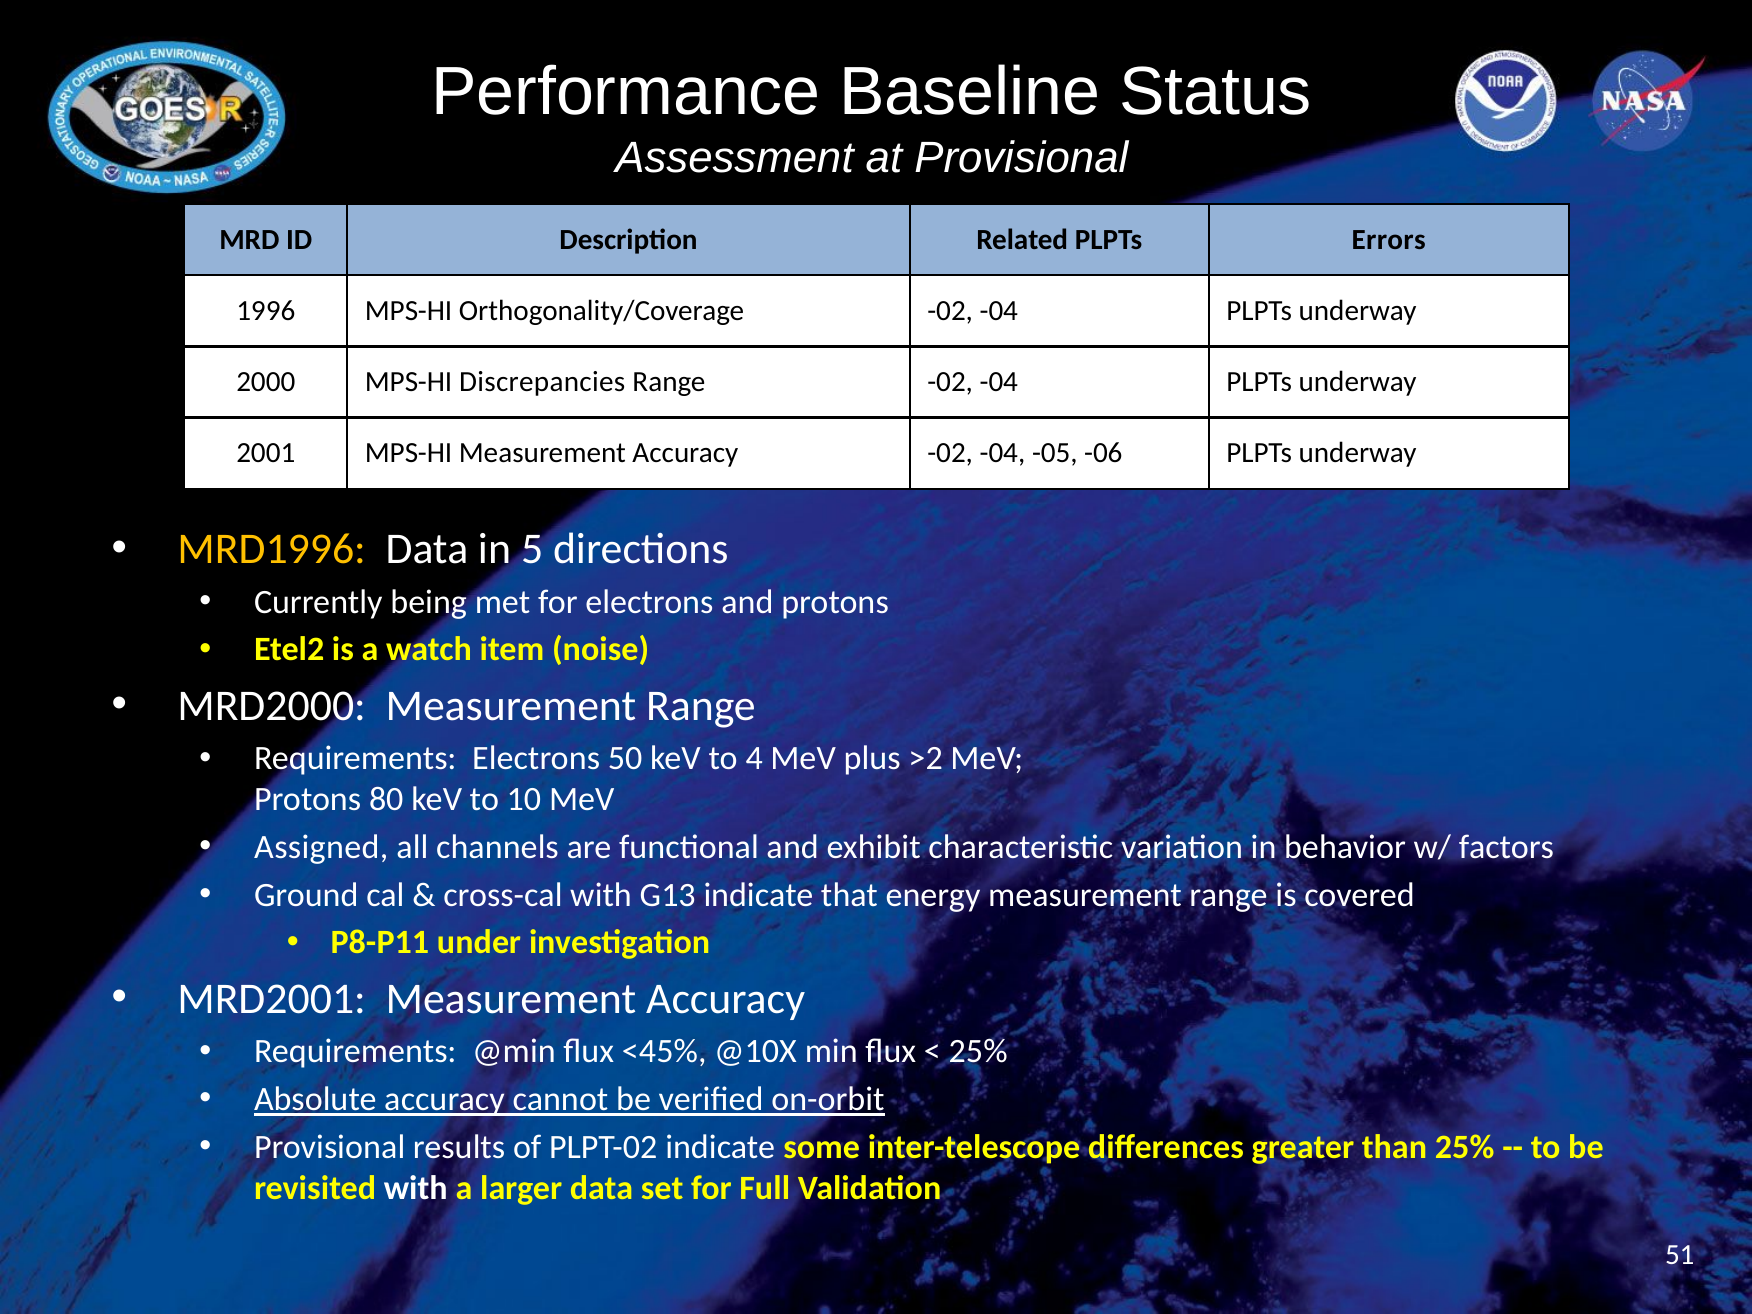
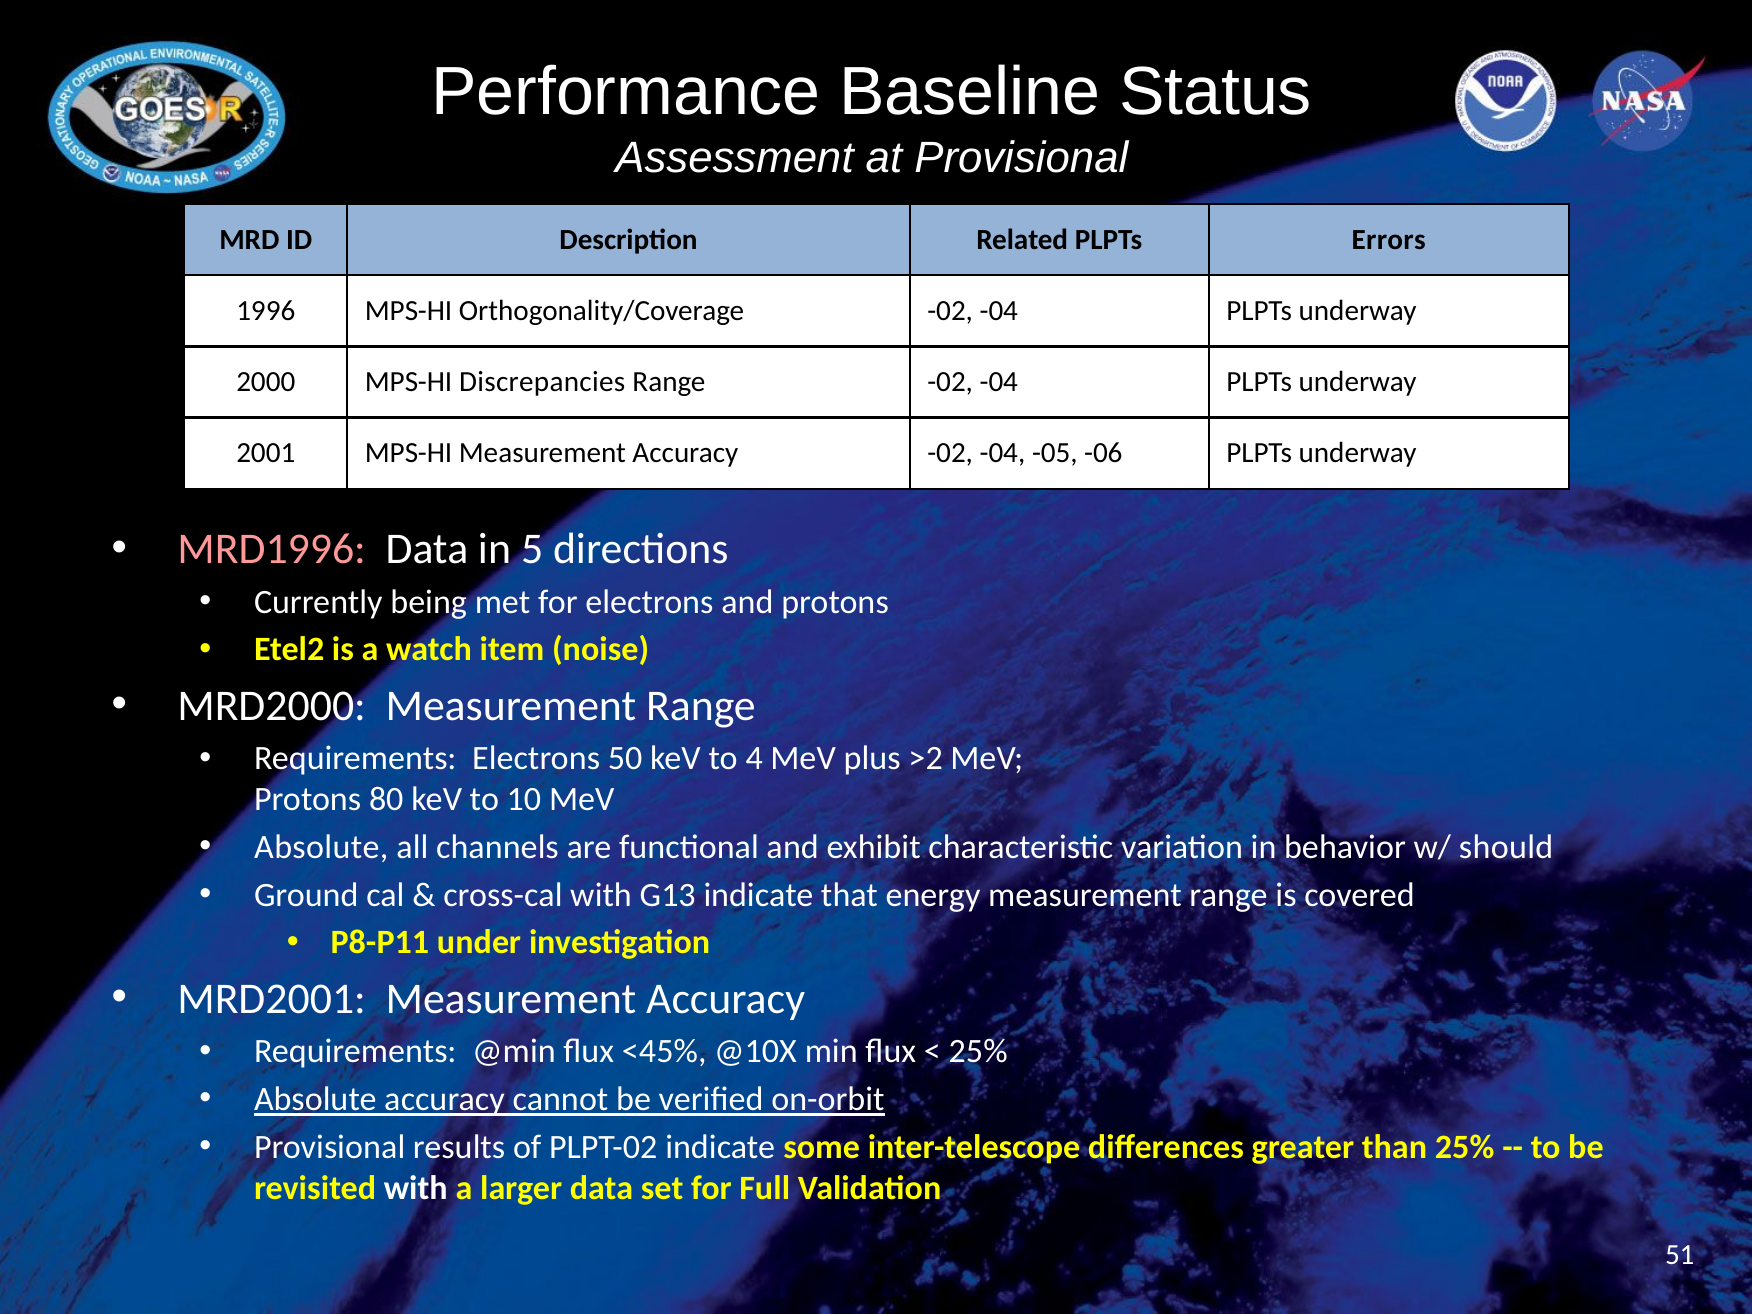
MRD1996 colour: yellow -> pink (272, 549)
Assigned: Assigned -> Absolute (321, 847)
factors: factors -> should (1506, 847)
